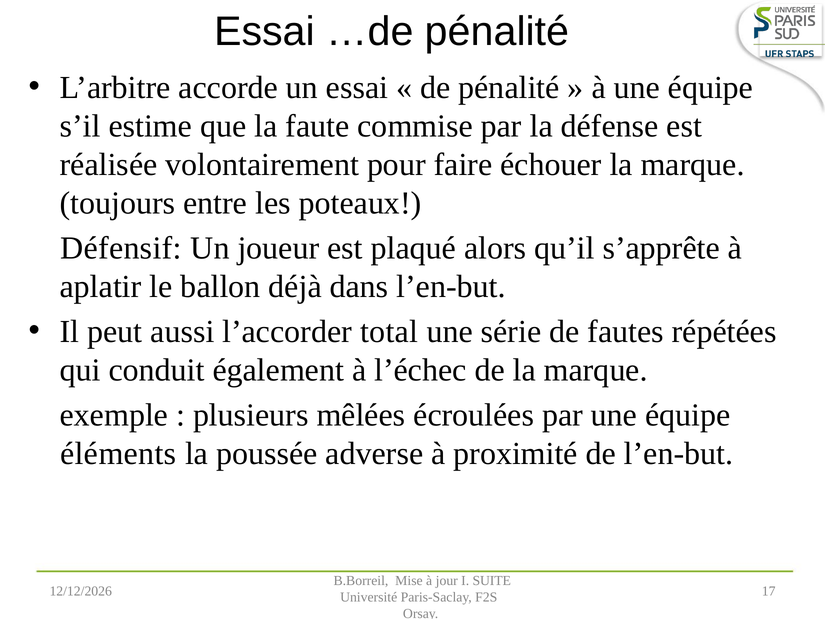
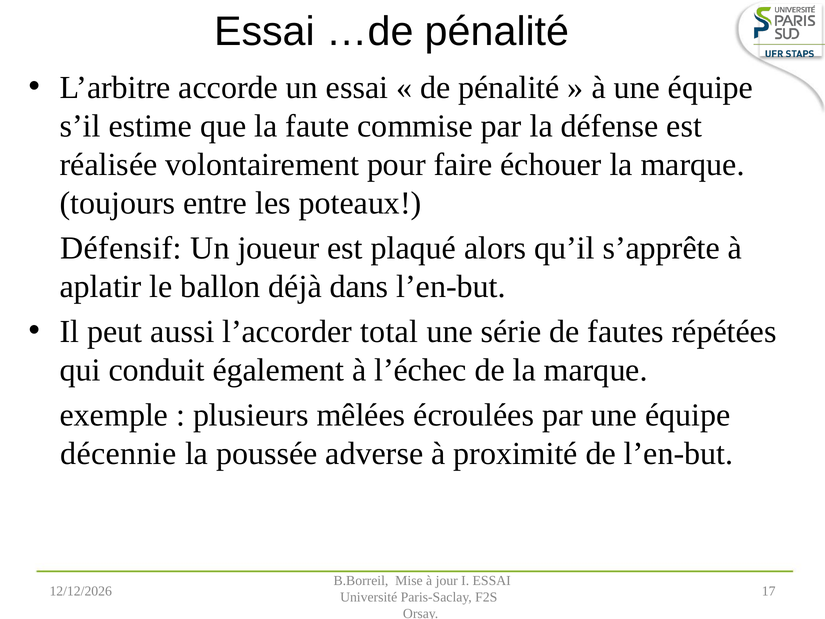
éléments: éléments -> décennie (118, 453)
I SUITE: SUITE -> ESSAI (492, 581)
